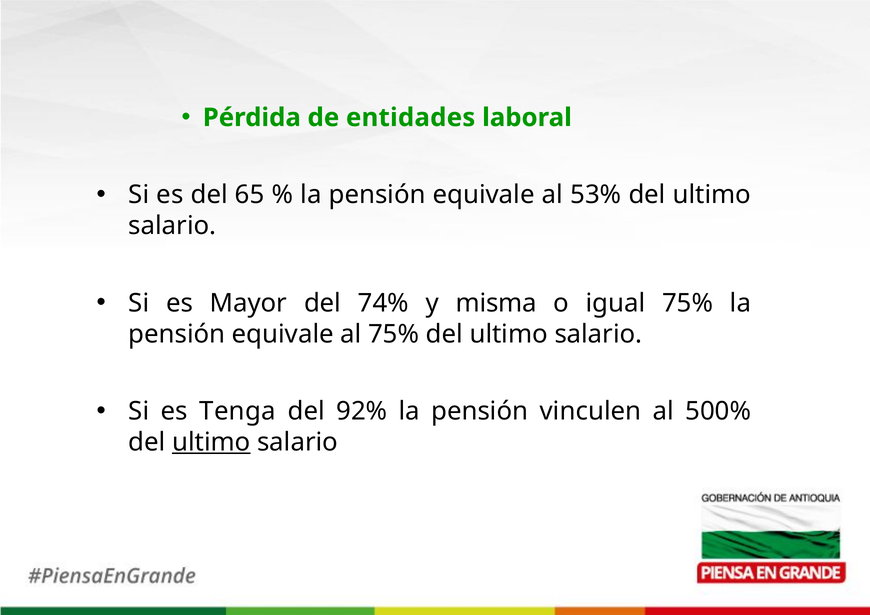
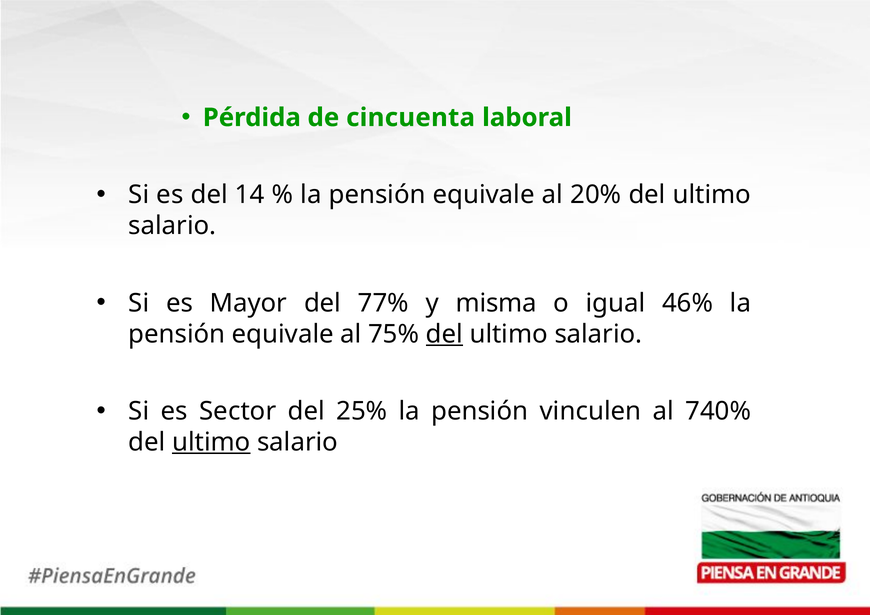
entidades: entidades -> cincuenta (411, 118)
65: 65 -> 14 (250, 195)
53%: 53% -> 20% (596, 195)
74%: 74% -> 77% (383, 303)
igual 75%: 75% -> 46% (688, 303)
del underline: none -> present (444, 334)
Tenga: Tenga -> Sector (238, 411)
92%: 92% -> 25% (362, 411)
500%: 500% -> 740% (718, 411)
